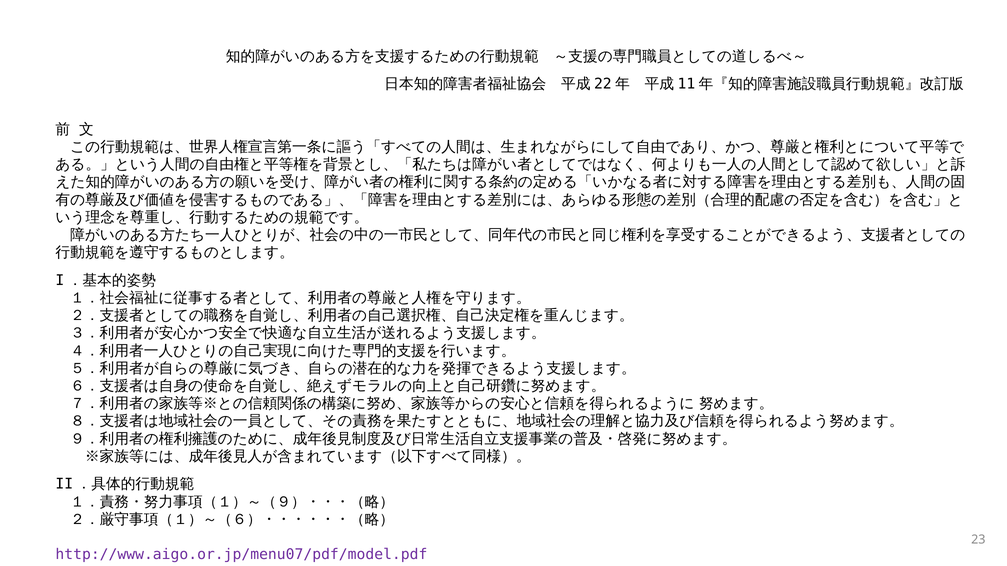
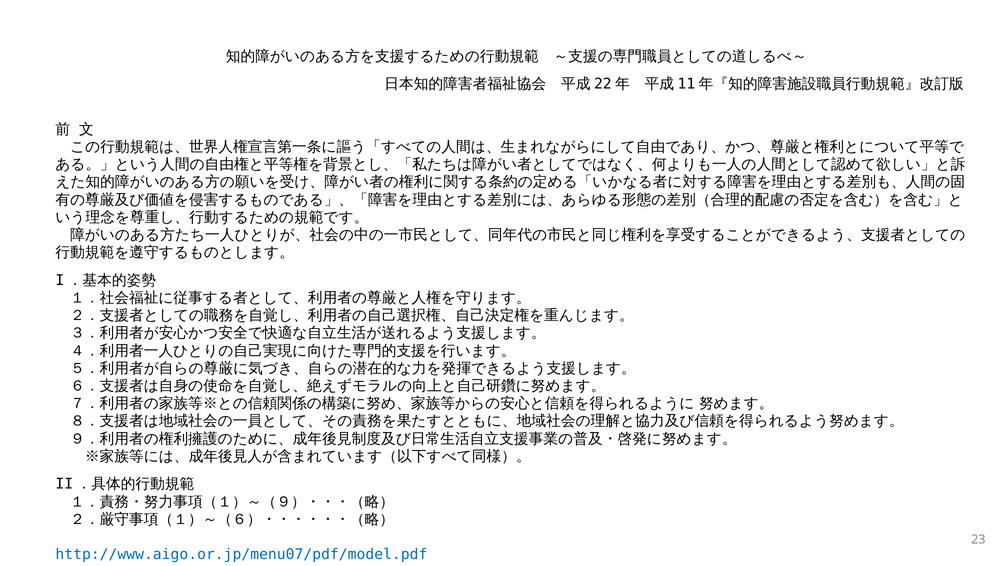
http://www.aigo.or.jp/menu07/pdf/model.pdf colour: purple -> blue (241, 555)
